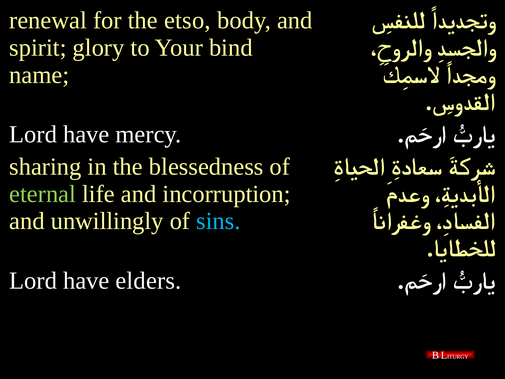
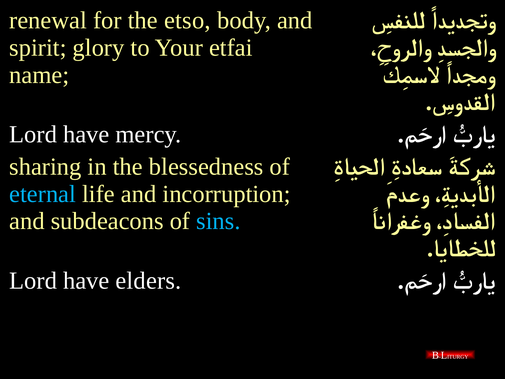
bind: bind -> etfai (231, 48)
eternal colour: light green -> light blue (43, 194)
unwillingly: unwillingly -> subdeacons (107, 221)
